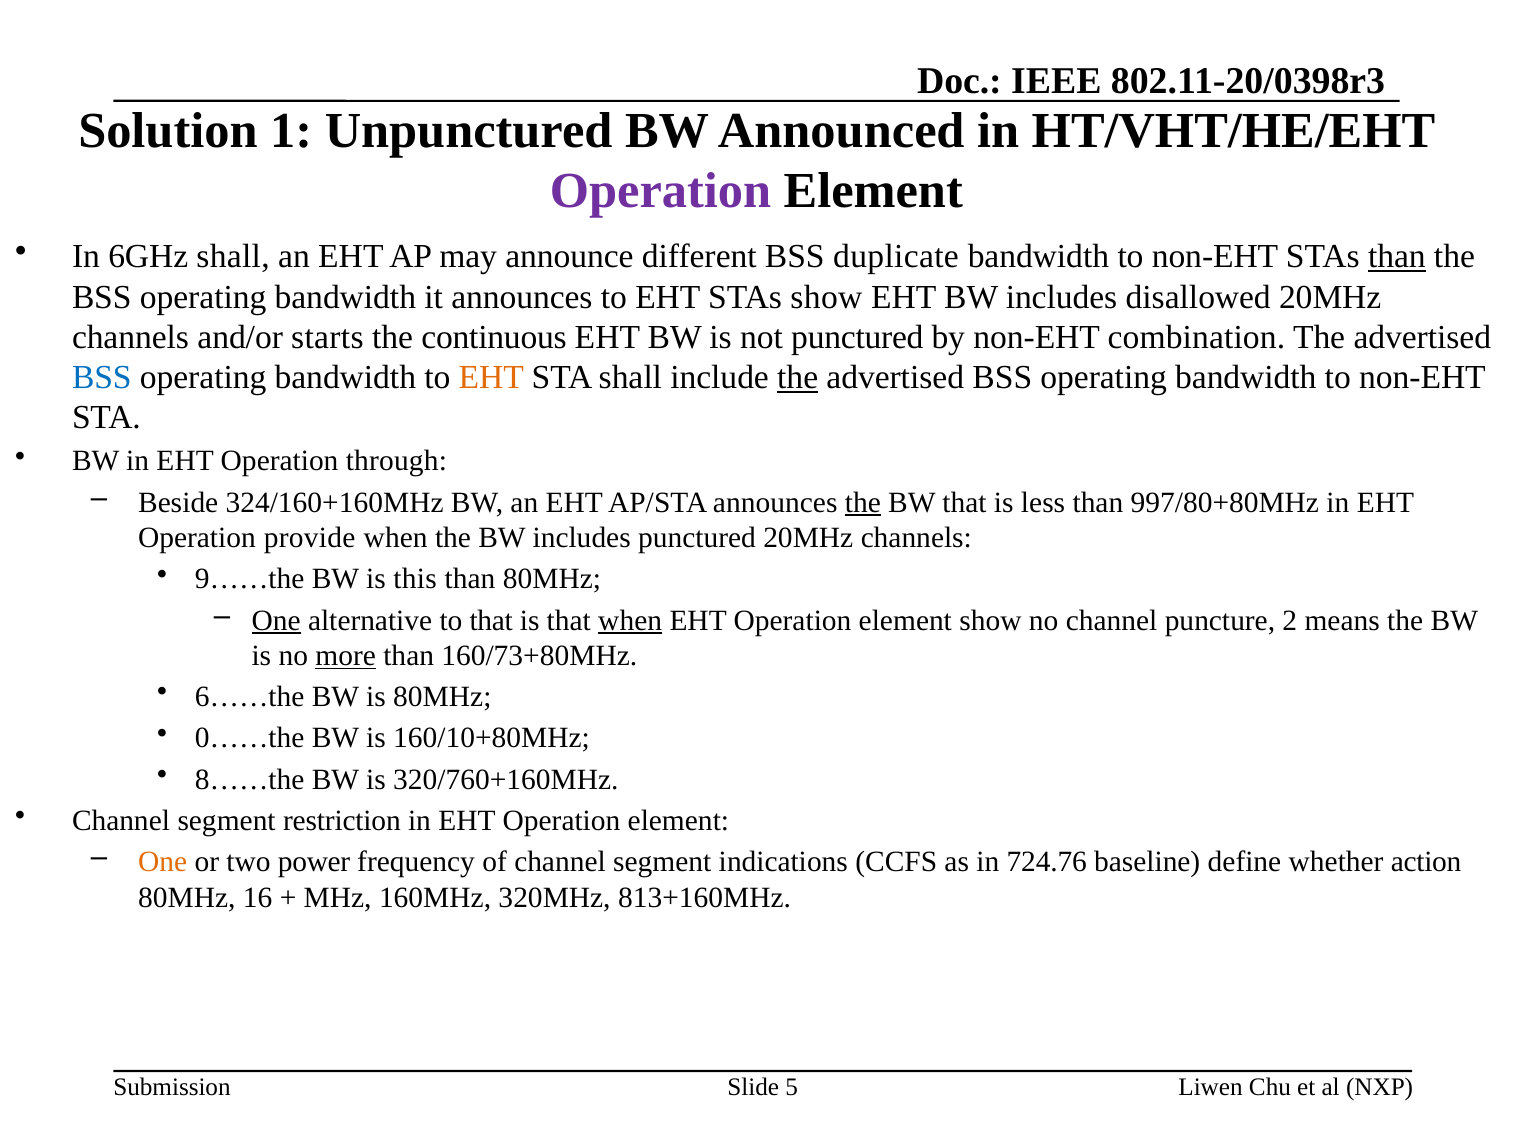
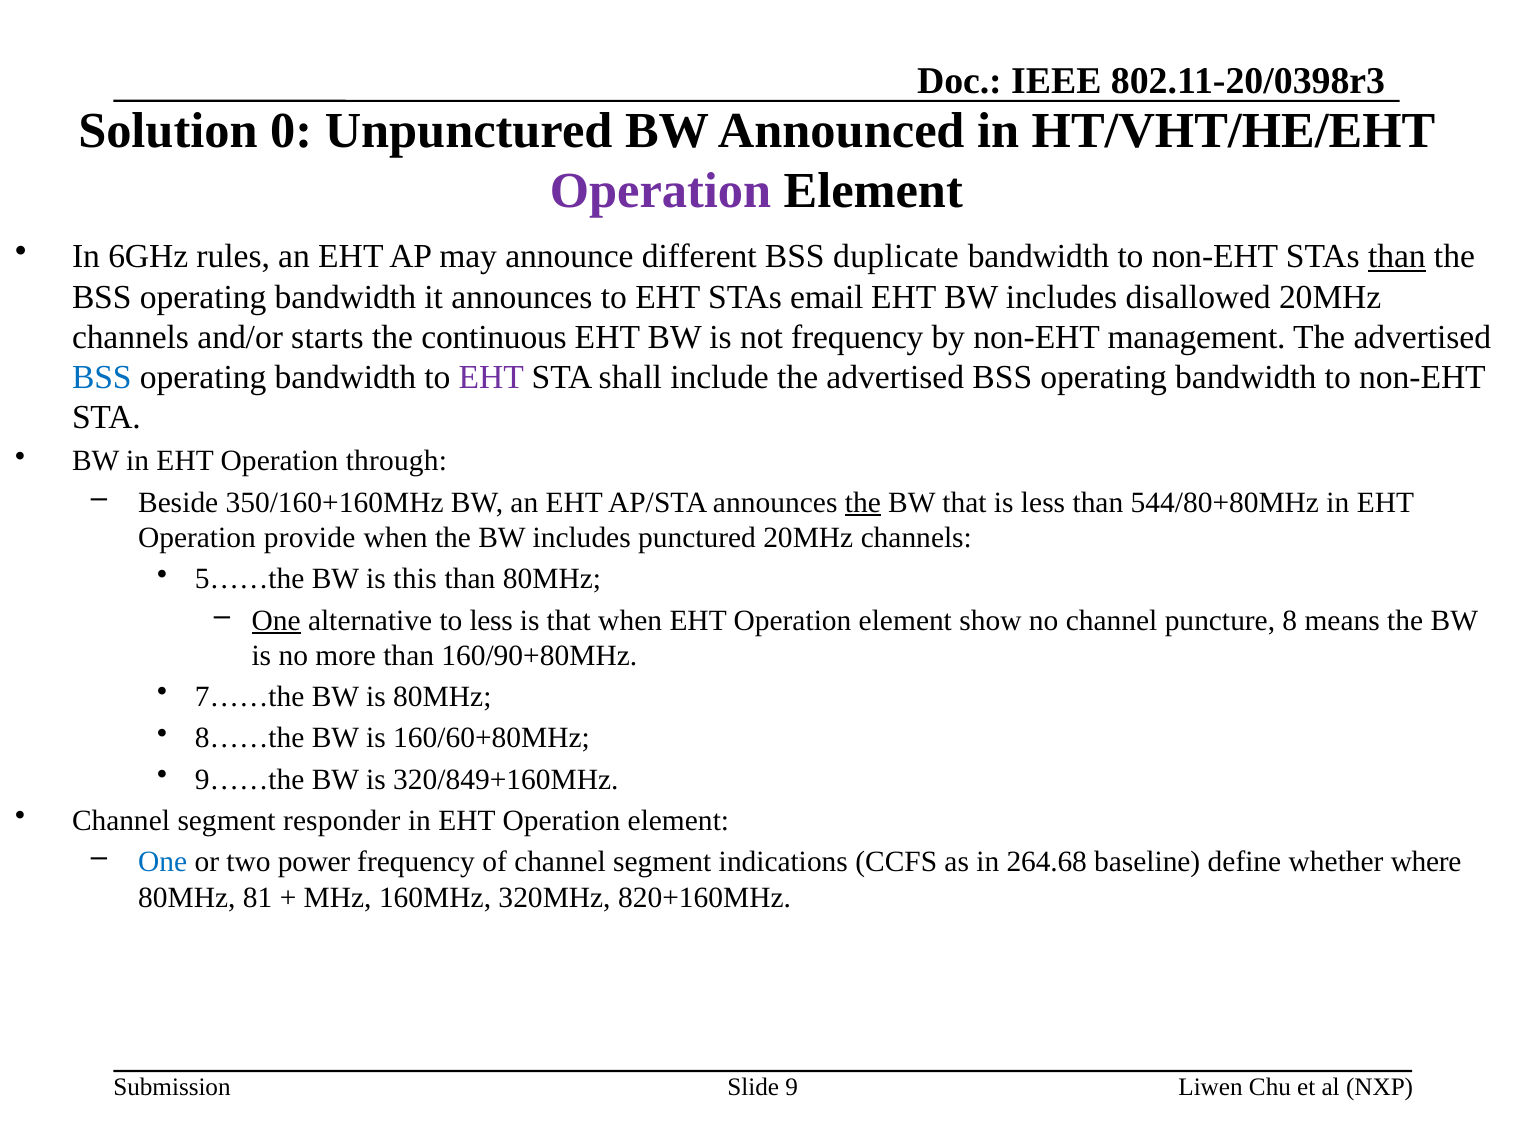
1: 1 -> 0 (291, 131)
6GHz shall: shall -> rules (233, 257)
STAs show: show -> email (827, 297)
not punctured: punctured -> frequency (857, 338)
combination: combination -> management (1197, 338)
EHT colour: orange -> purple (491, 378)
the underline: present -> none (798, 378)
324/160+160MHz: 324/160+160MHz -> 350/160+160MHz (335, 503)
997/80+80MHz: 997/80+80MHz -> 544/80+80MHz (1225, 503)
9……the: 9……the -> 5……the (250, 580)
to that: that -> less (491, 621)
when underline: present -> none (630, 621)
2: 2 -> 8 (1290, 621)
more underline: present -> none (346, 656)
160/73+80MHz: 160/73+80MHz -> 160/90+80MHz (539, 656)
6……the: 6……the -> 7……the (250, 697)
0……the: 0……the -> 8……the (250, 739)
160/10+80MHz: 160/10+80MHz -> 160/60+80MHz (492, 739)
8……the: 8……the -> 9……the (250, 780)
320/760+160MHz: 320/760+160MHz -> 320/849+160MHz (506, 780)
restriction: restriction -> responder (342, 821)
One colour: orange -> blue (163, 863)
724.76: 724.76 -> 264.68 (1047, 863)
action: action -> where (1426, 863)
16: 16 -> 81 (258, 898)
813+160MHz: 813+160MHz -> 820+160MHz (705, 898)
5: 5 -> 9 (792, 1088)
